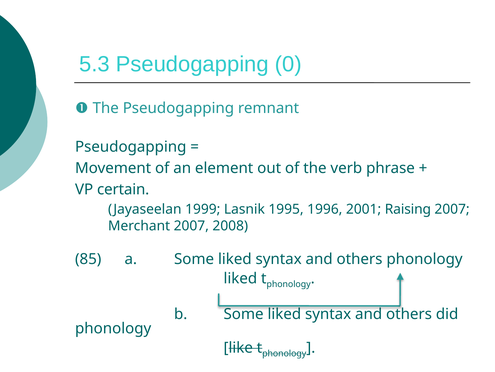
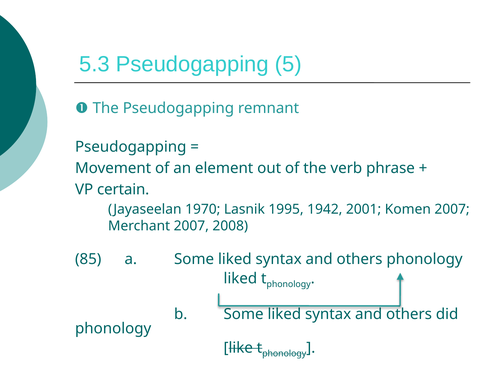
0: 0 -> 5 (288, 64)
1999: 1999 -> 1970 (203, 209)
1996: 1996 -> 1942 (325, 209)
Raising: Raising -> Komen (408, 209)
